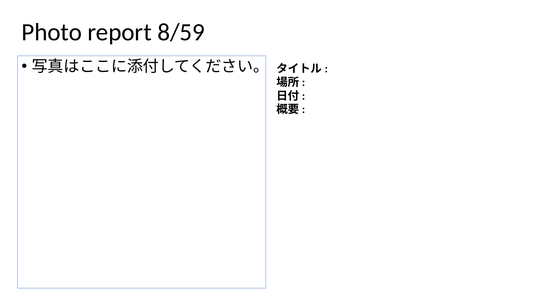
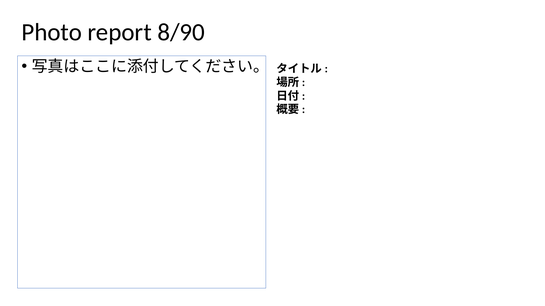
8/59: 8/59 -> 8/90 (181, 32)
